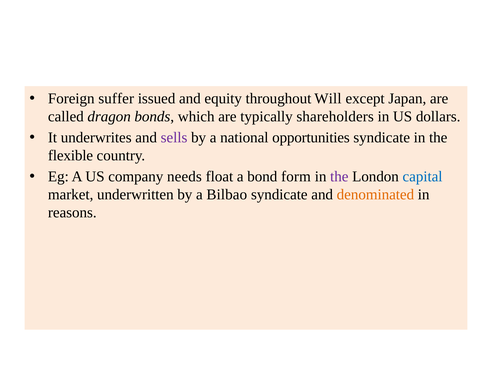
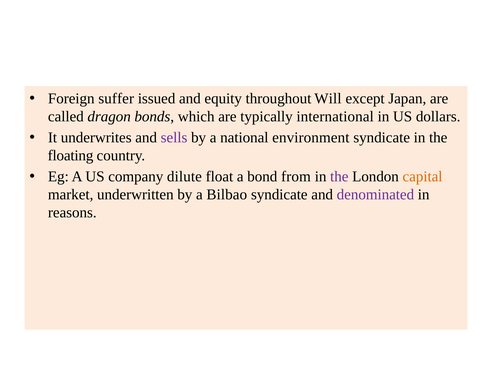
shareholders: shareholders -> international (335, 117)
opportunities: opportunities -> environment (311, 138)
flexible: flexible -> floating (71, 156)
needs: needs -> dilute (184, 177)
form: form -> from (296, 177)
capital colour: blue -> orange (423, 177)
denominated colour: orange -> purple (375, 195)
